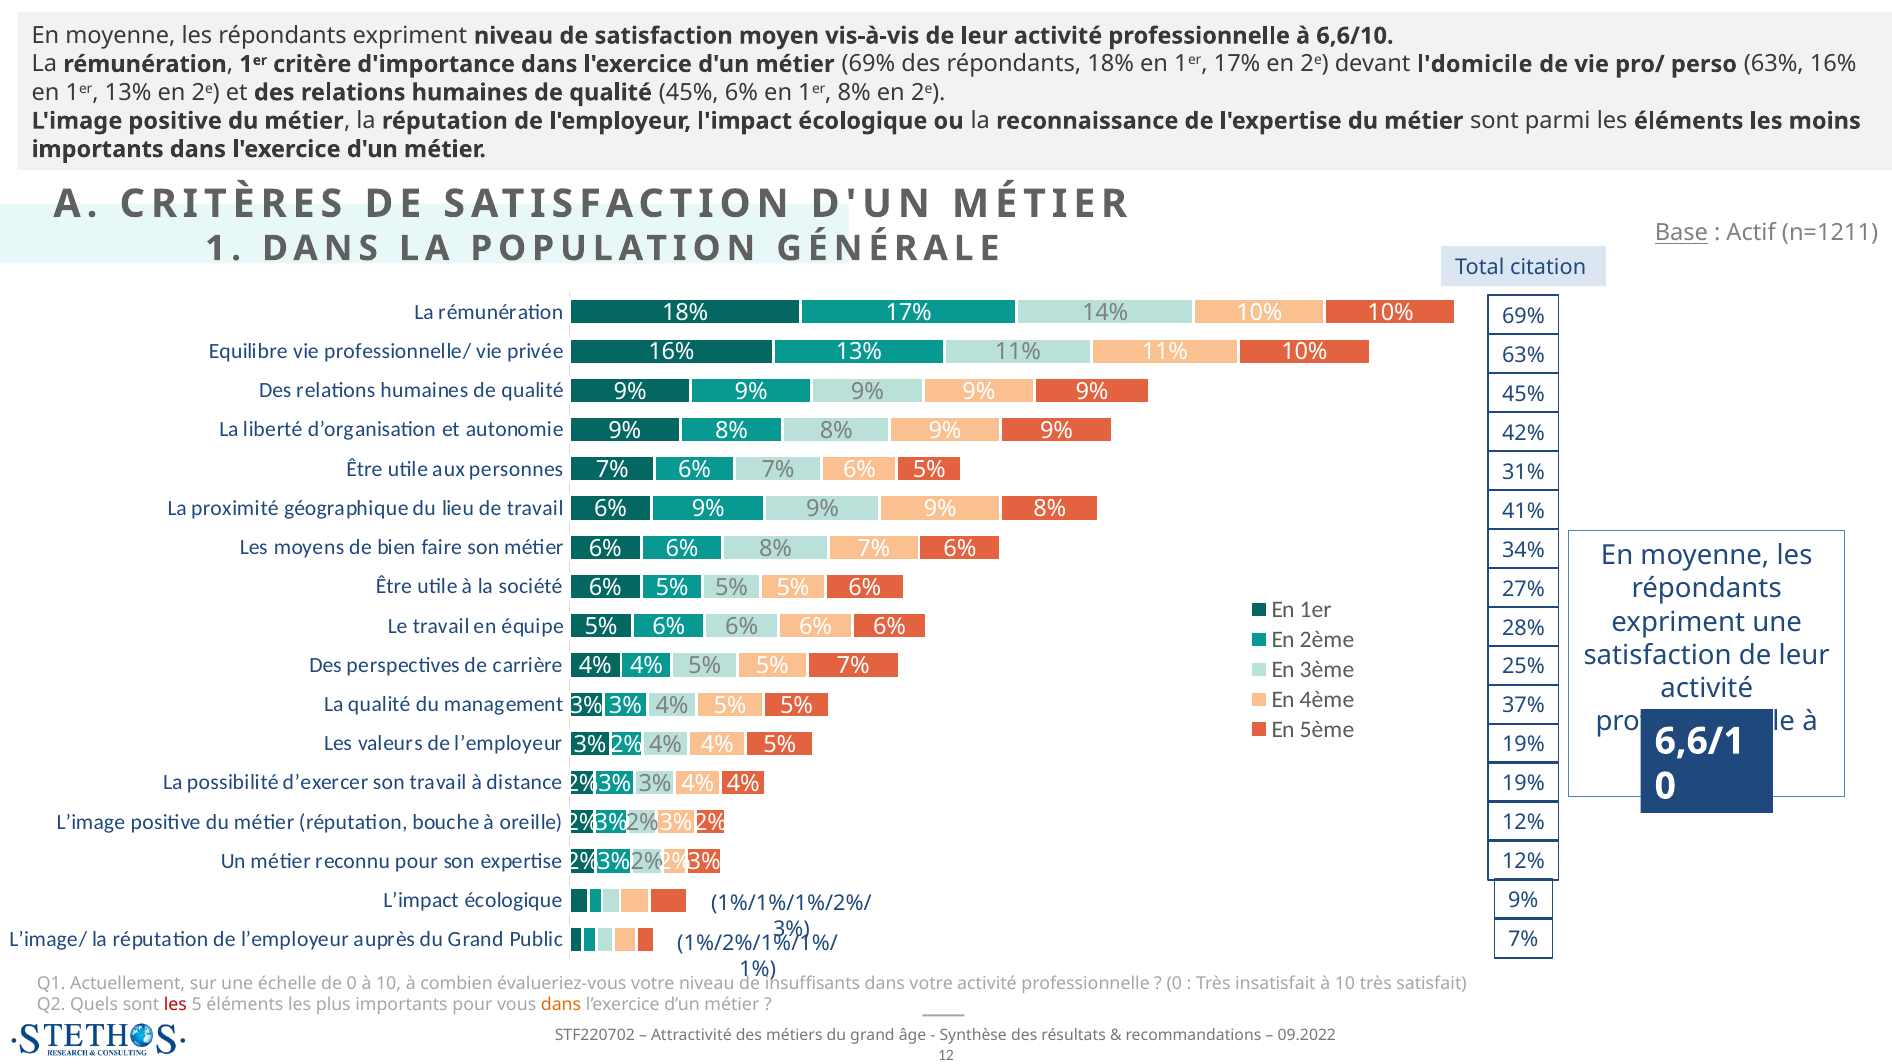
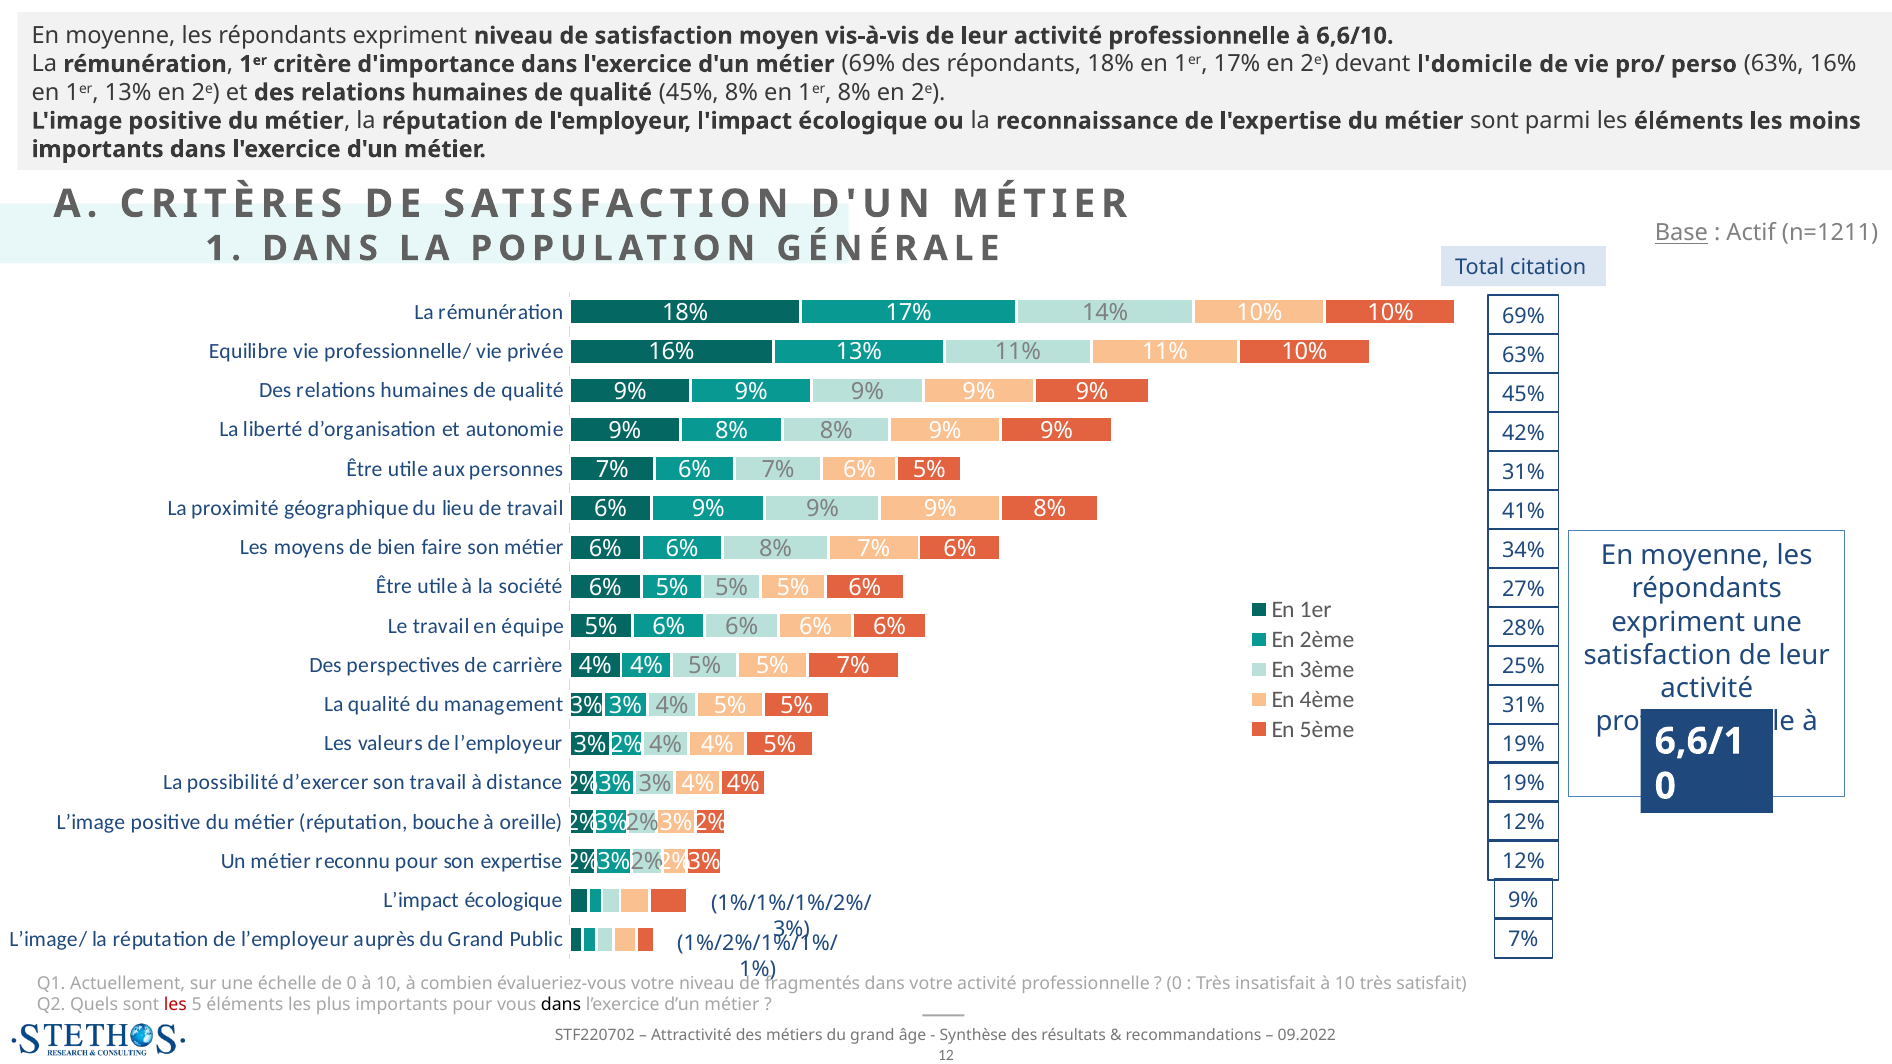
45% 6%: 6% -> 8% (741, 93)
37%: 37% -> 31% (1523, 706)
insuffisants: insuffisants -> fragmentés (812, 984)
dans colour: orange -> black (561, 1005)
